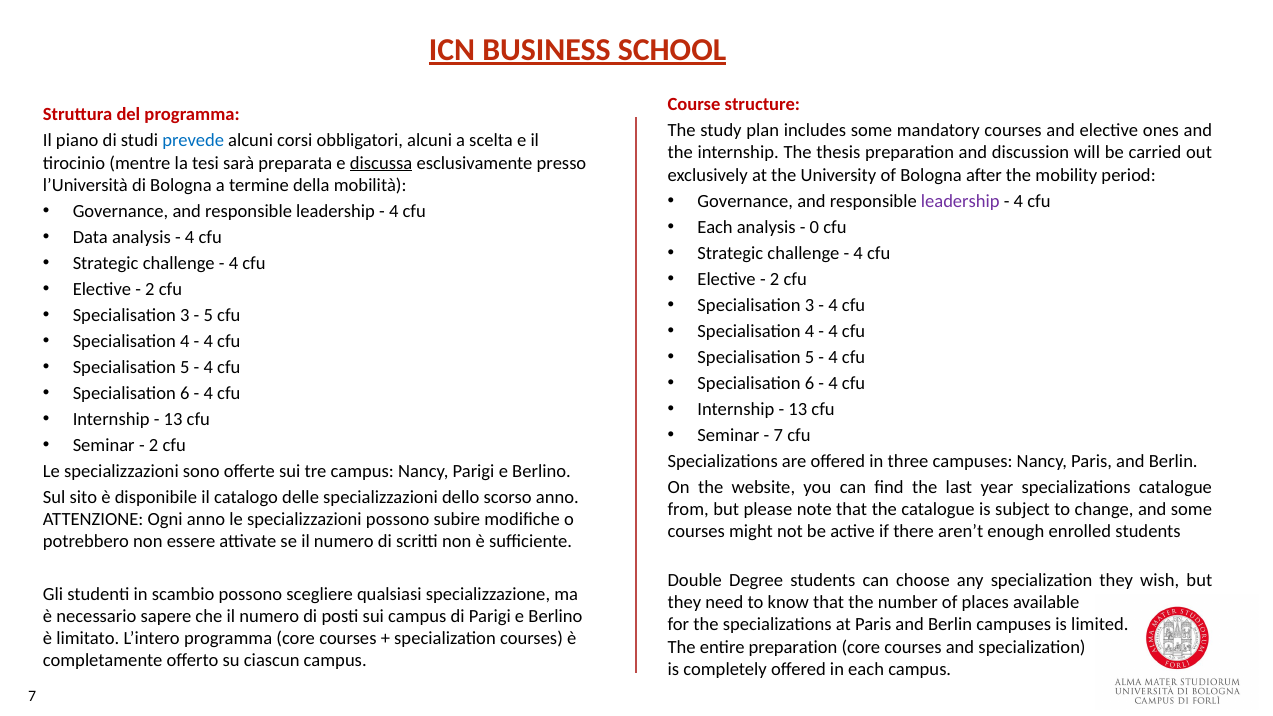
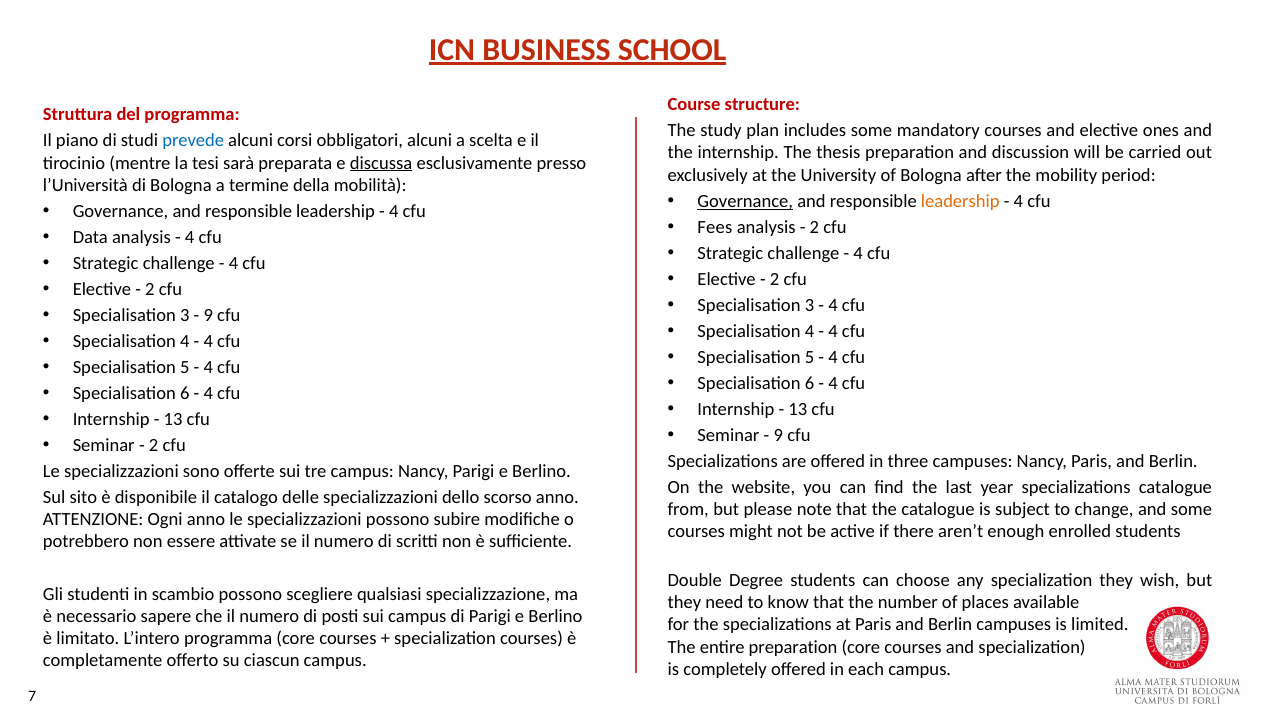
Governance underline: none -> present (745, 201)
leadership colour: purple -> orange (960, 201)
Each: Each -> Fees (715, 227)
0: 0 -> 2 (814, 227)
5: 5 -> 9 (208, 315)
7: 7 -> 9 (778, 435)
